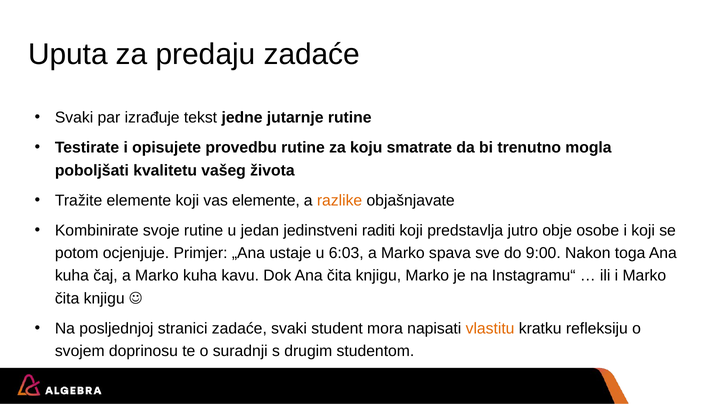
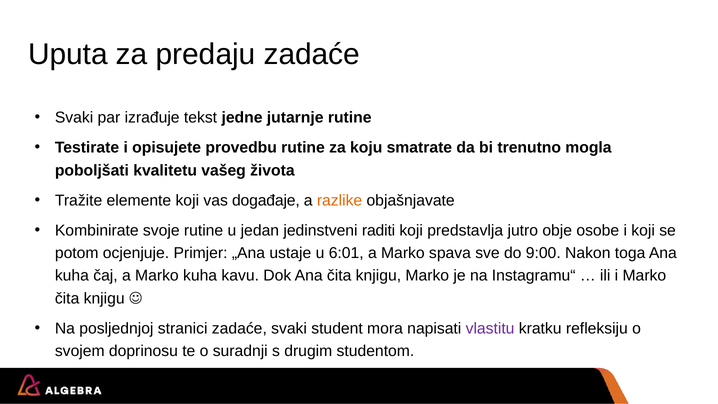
vas elemente: elemente -> događaje (266, 200)
6:03: 6:03 -> 6:01 (346, 253)
vlastitu colour: orange -> purple (490, 328)
